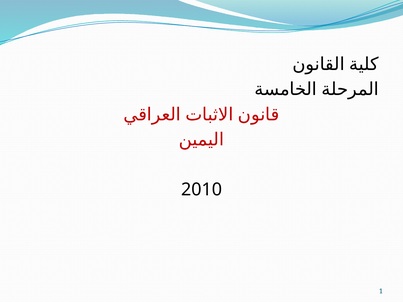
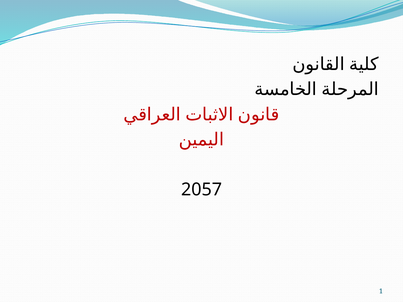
2010: 2010 -> 2057 (202, 190)
